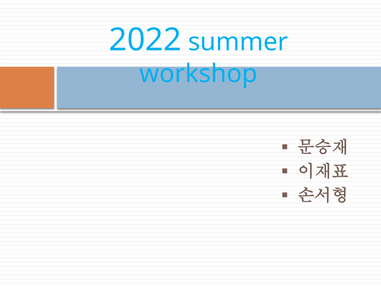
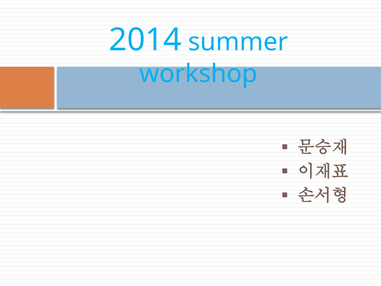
2022: 2022 -> 2014 (145, 40)
